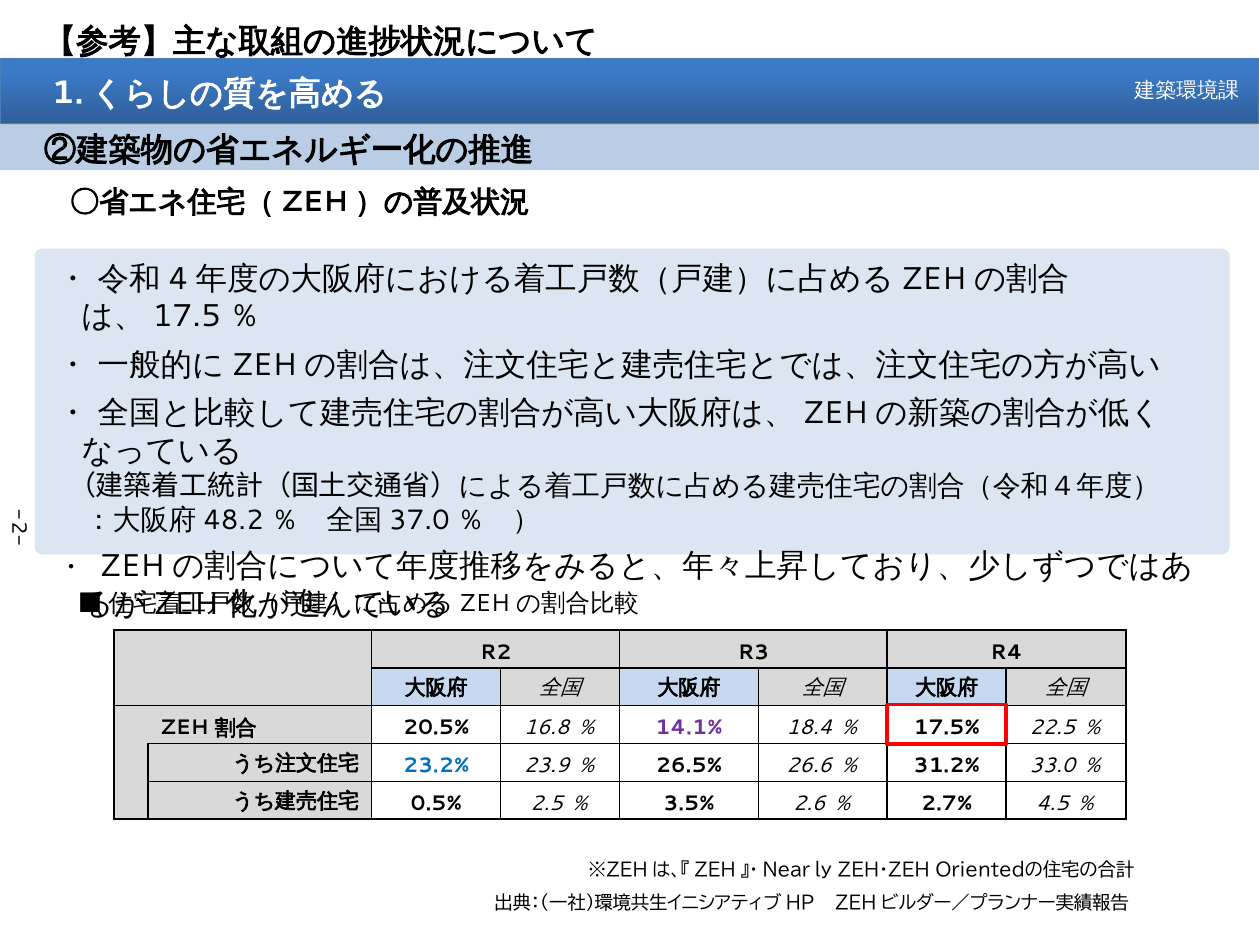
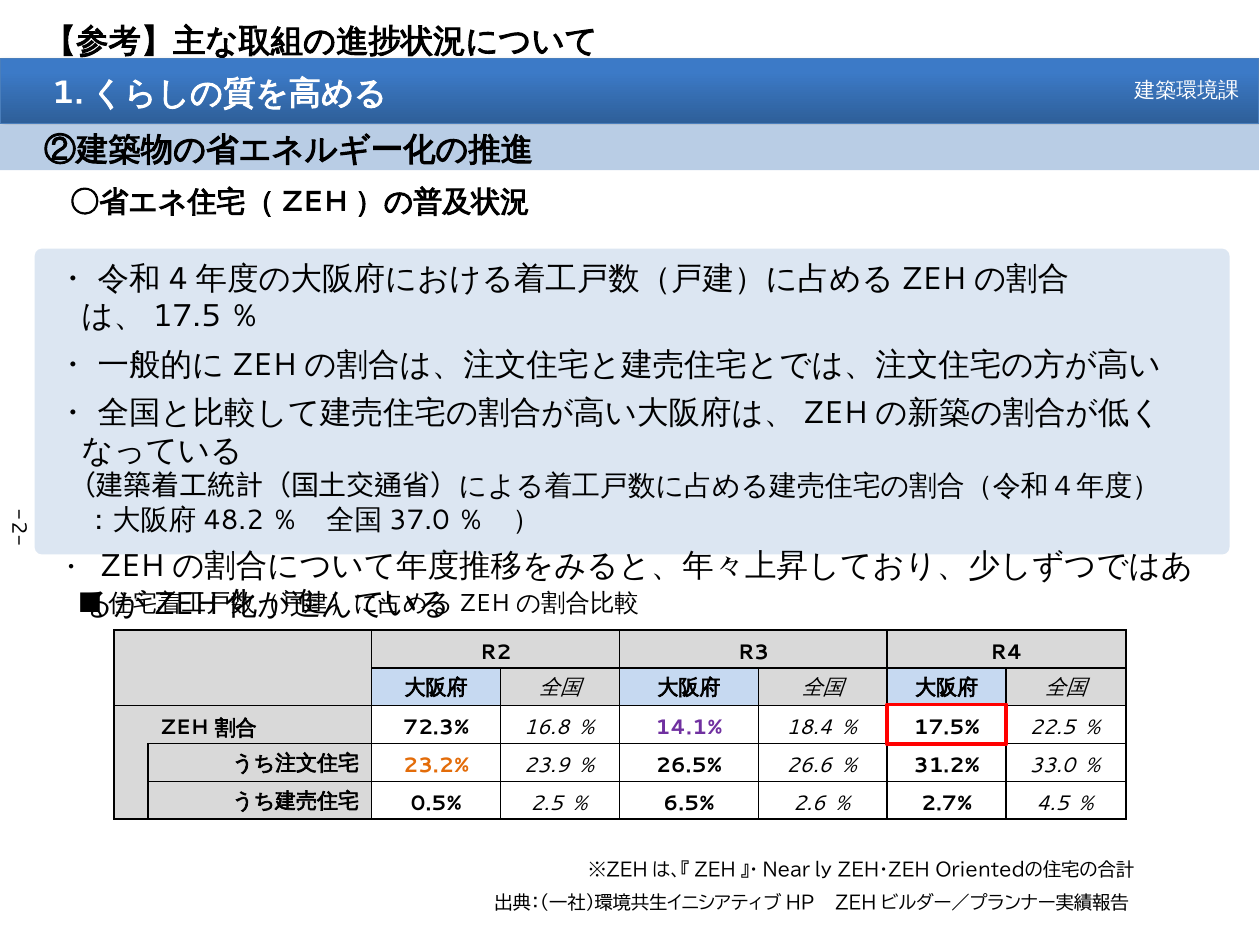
20.5%: 20.5% -> 72.3% (436, 728)
23.2% colour: blue -> orange (436, 766)
3.5%: 3.5% -> 6.5% (689, 804)
